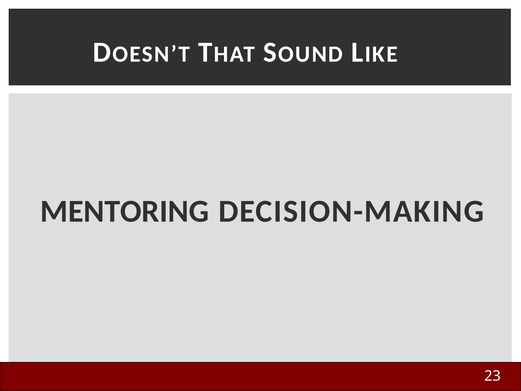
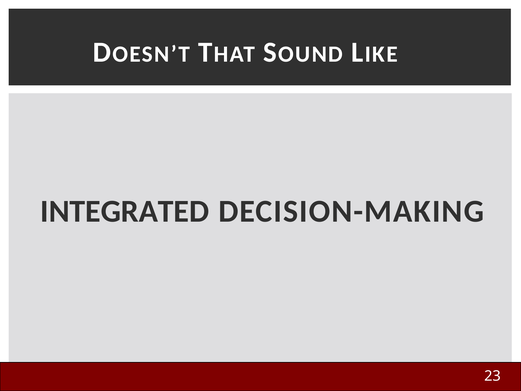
MENTORING: MENTORING -> INTEGRATED (125, 211)
